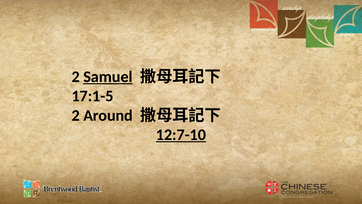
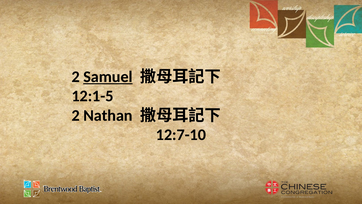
17:1-5: 17:1-5 -> 12:1-5 (92, 96)
Around: Around -> Nathan (108, 115)
12:7-10 underline: present -> none (181, 135)
